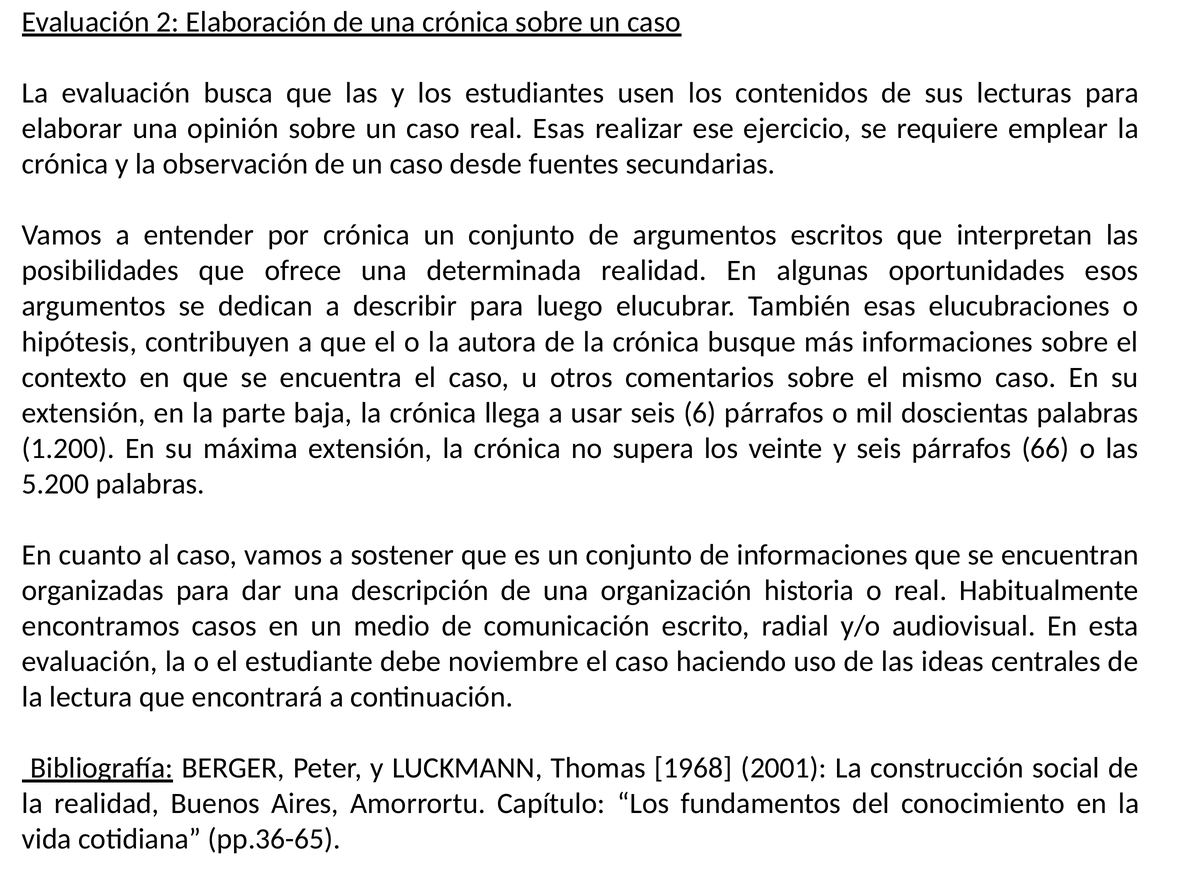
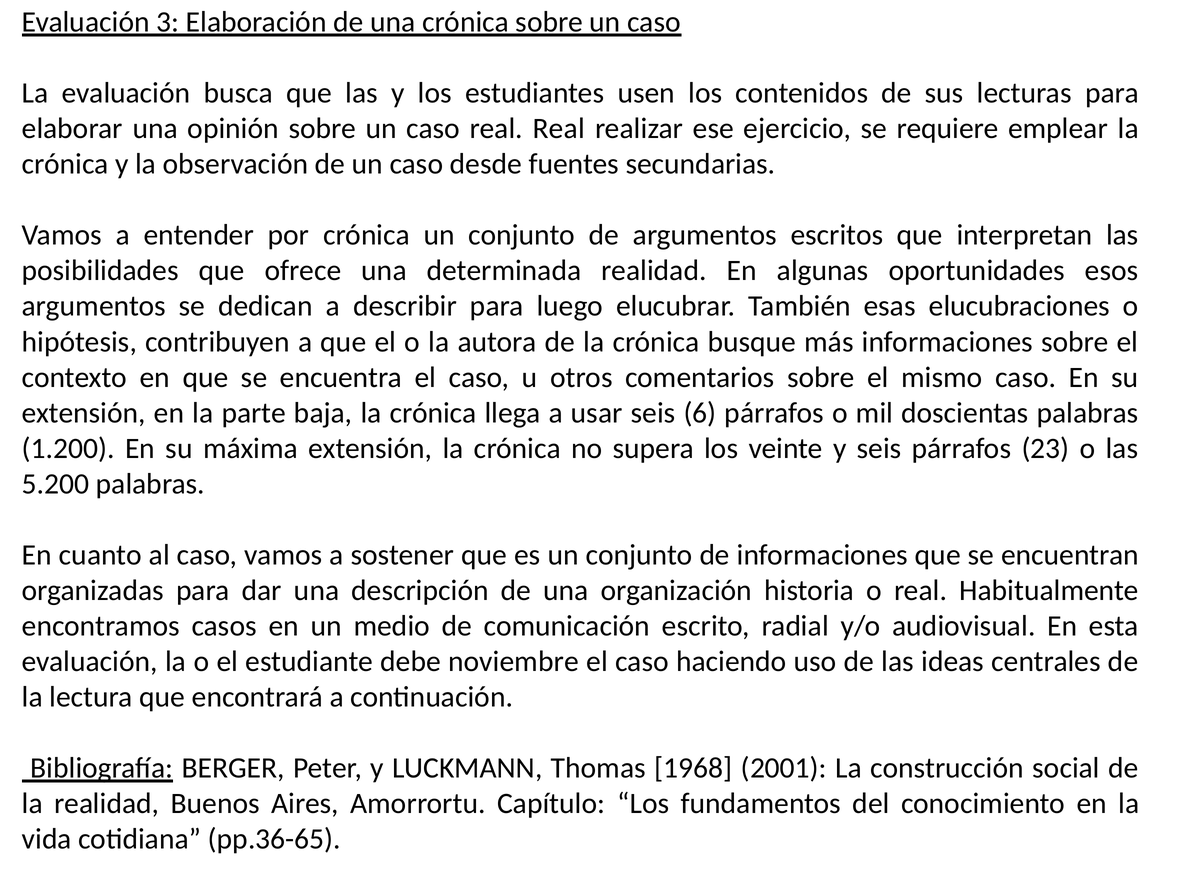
2: 2 -> 3 (168, 22)
real Esas: Esas -> Real (559, 129)
66: 66 -> 23 (1045, 448)
